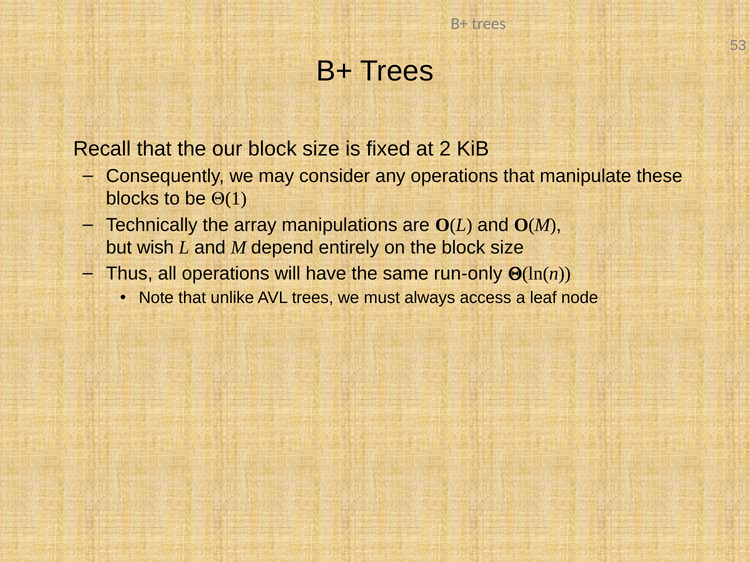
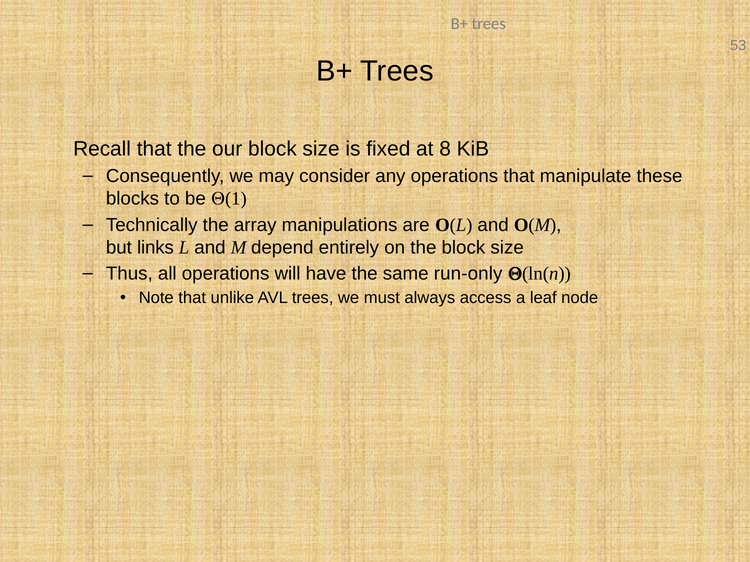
2: 2 -> 8 (445, 149)
wish: wish -> links (155, 248)
